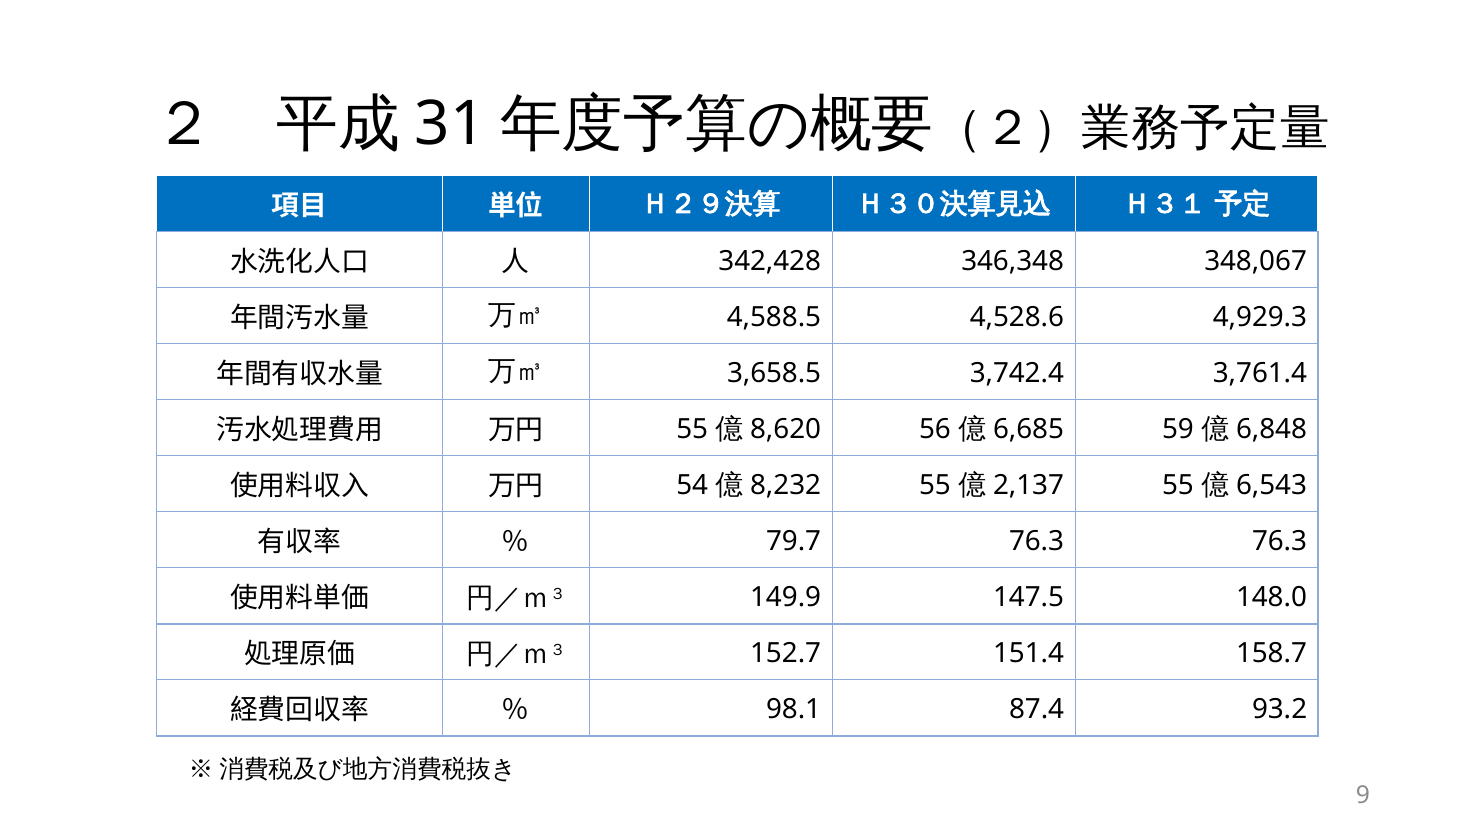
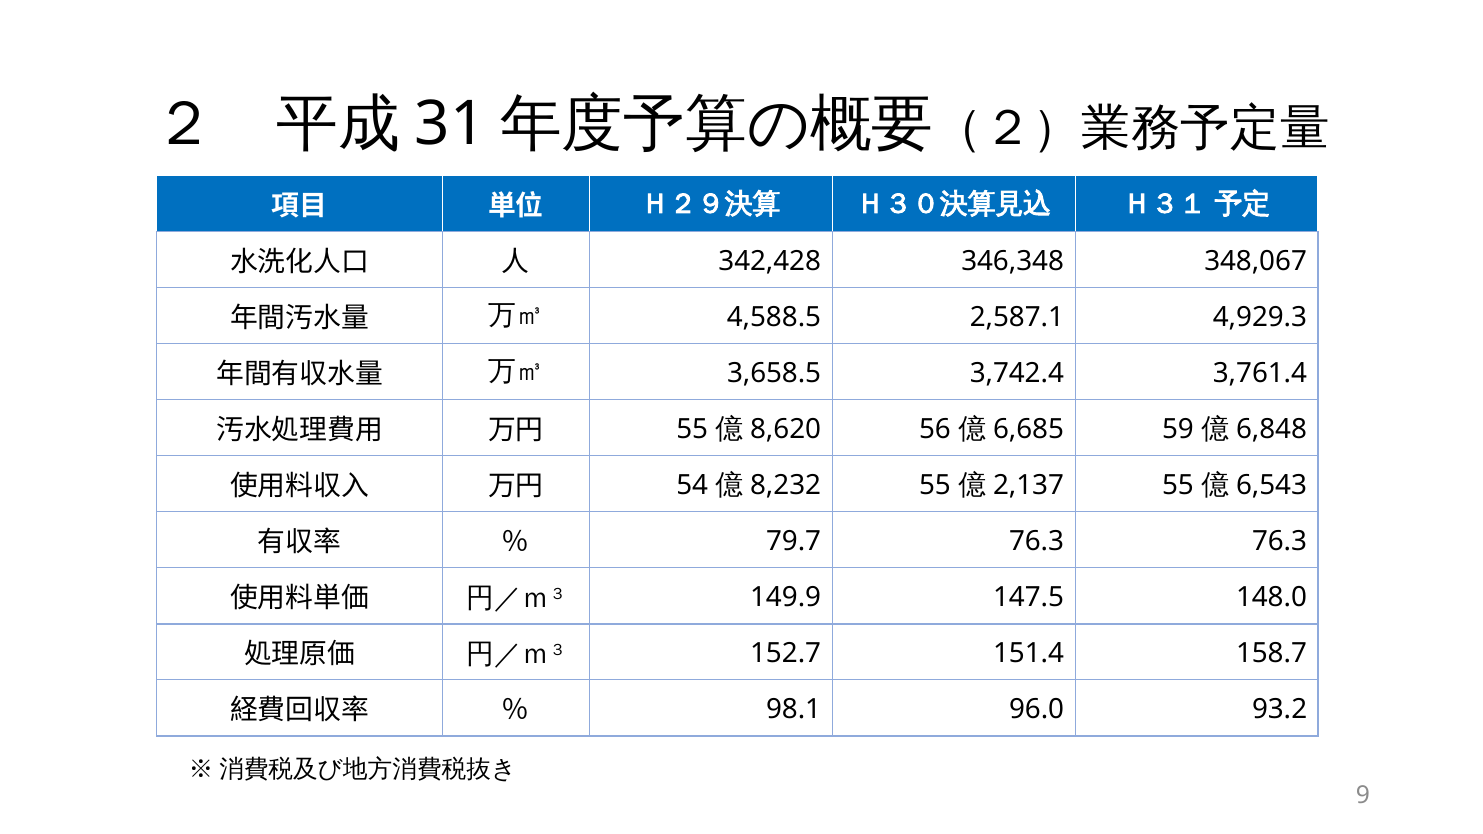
4,528.6: 4,528.6 -> 2,587.1 (1017, 317)
87.4: 87.4 -> 96.0 (1037, 709)
